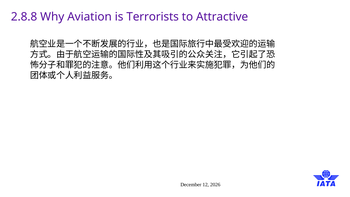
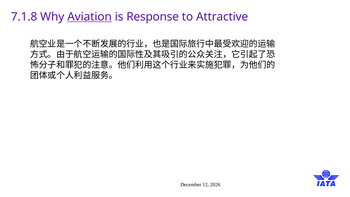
2.8.8: 2.8.8 -> 7.1.8 (24, 17)
Aviation underline: none -> present (90, 17)
Terrorists: Terrorists -> Response (153, 17)
